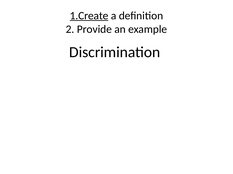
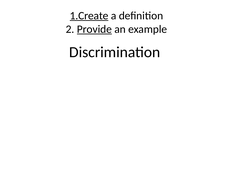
Provide underline: none -> present (94, 29)
